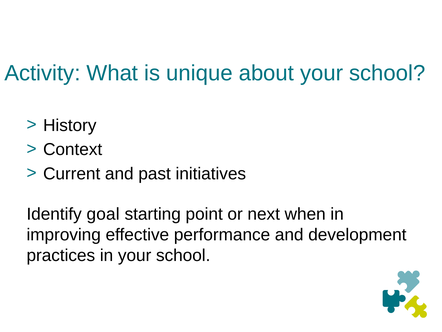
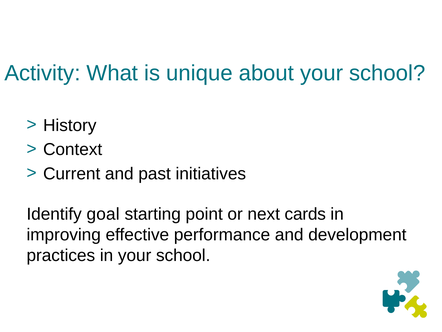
when: when -> cards (305, 214)
